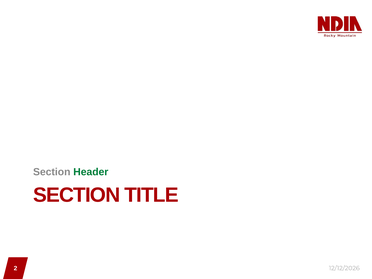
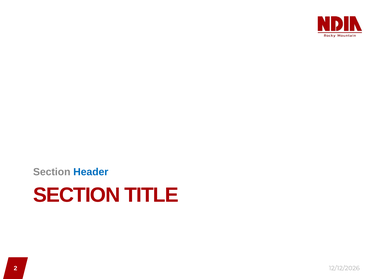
Header colour: green -> blue (91, 172)
